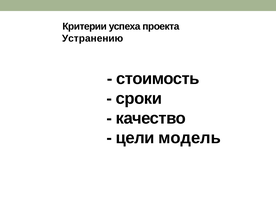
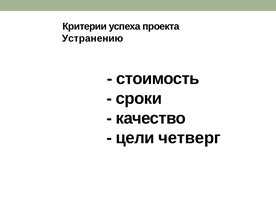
модель: модель -> четверг (190, 138)
